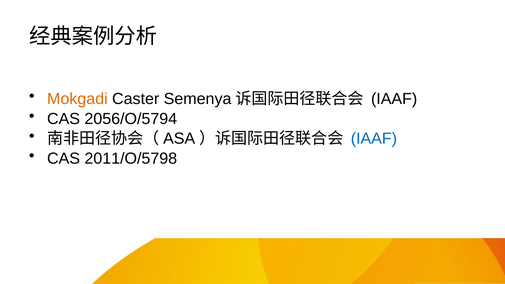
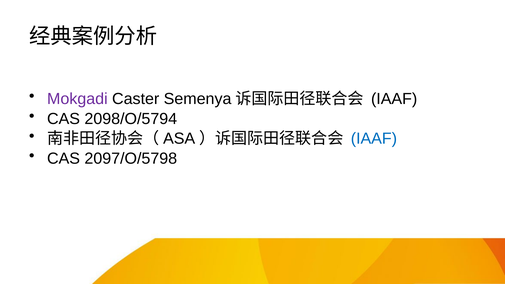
Mokgadi colour: orange -> purple (77, 99)
2056/O/5794: 2056/O/5794 -> 2098/O/5794 (131, 119)
2011/O/5798: 2011/O/5798 -> 2097/O/5798 (131, 159)
